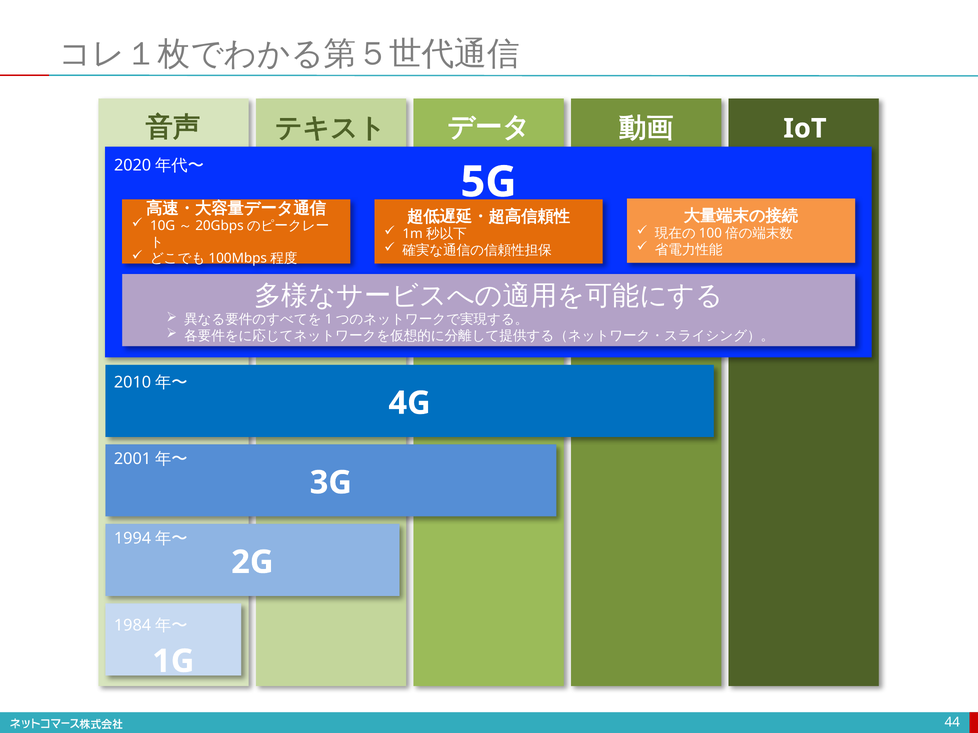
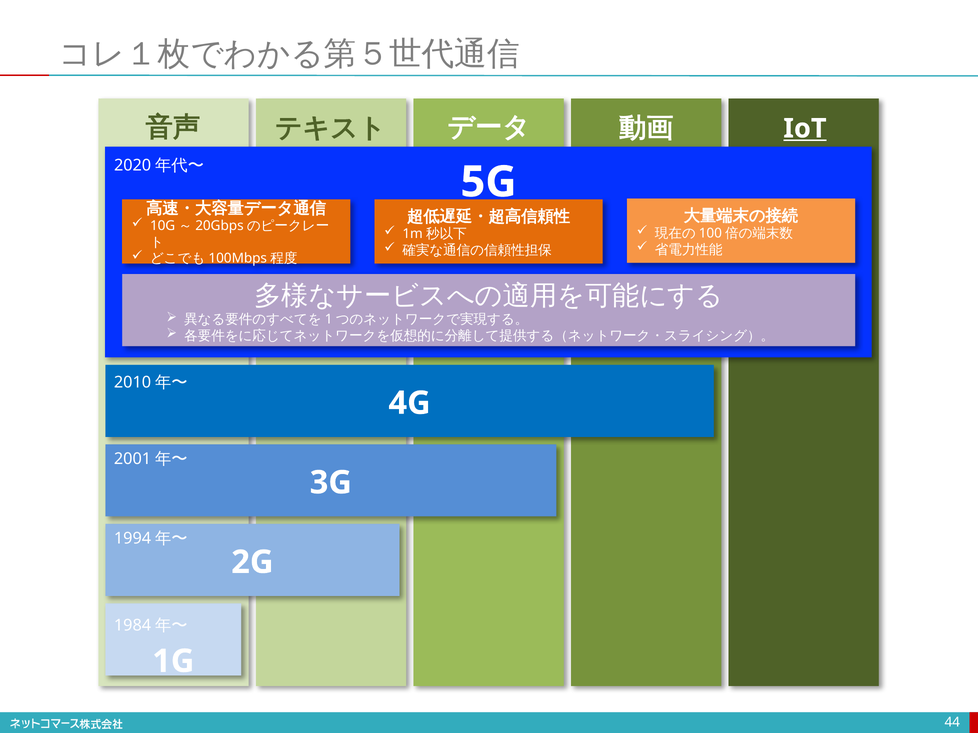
IoT underline: none -> present (805, 129)
